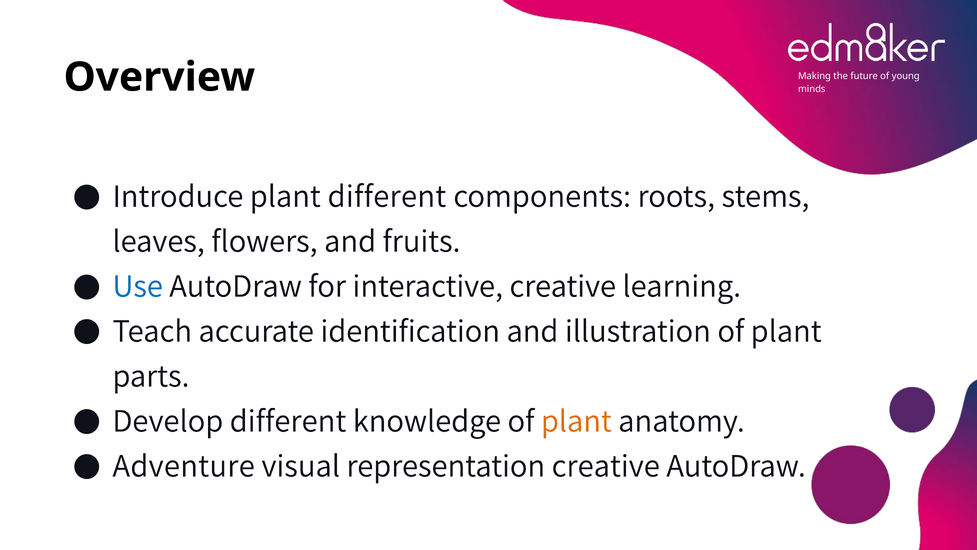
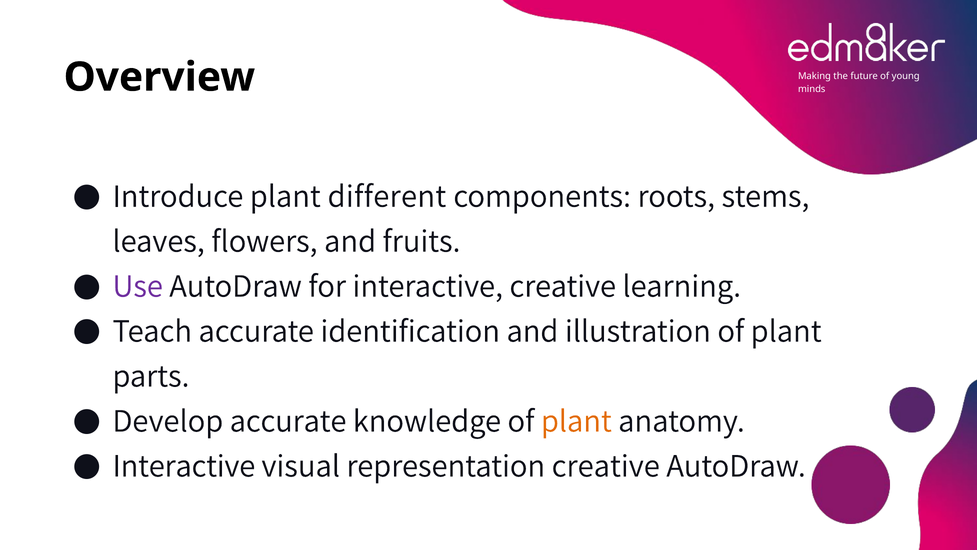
Use colour: blue -> purple (138, 286)
Develop different: different -> accurate (288, 420)
Adventure: Adventure -> Interactive (184, 465)
